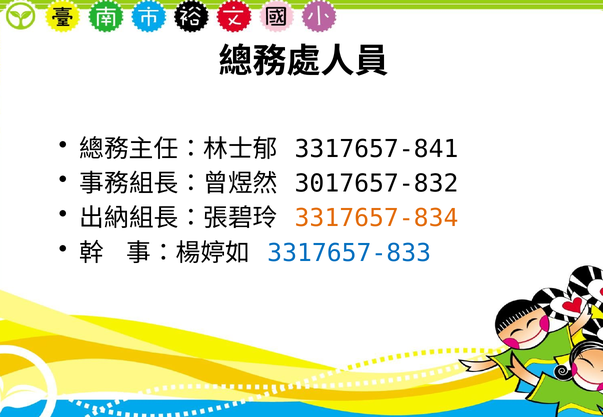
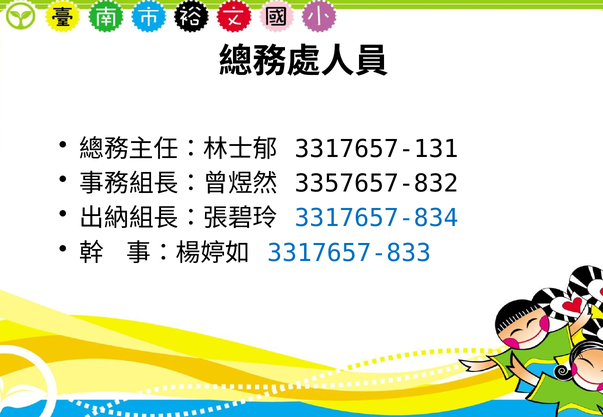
3317657-841: 3317657-841 -> 3317657-131 (377, 149)
3017657-832: 3017657-832 -> 3357657-832 (377, 184)
3317657-834 colour: orange -> blue (377, 219)
